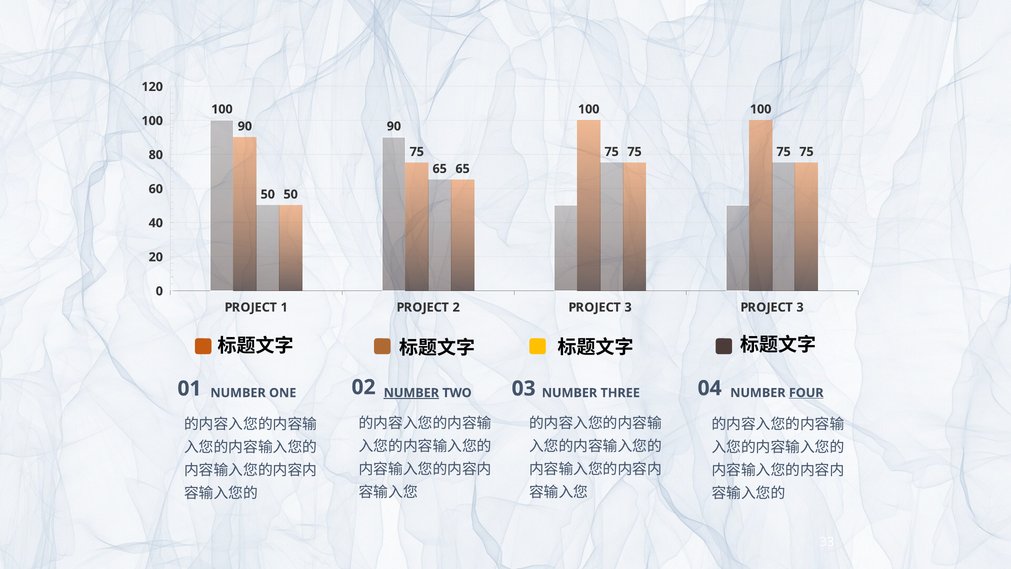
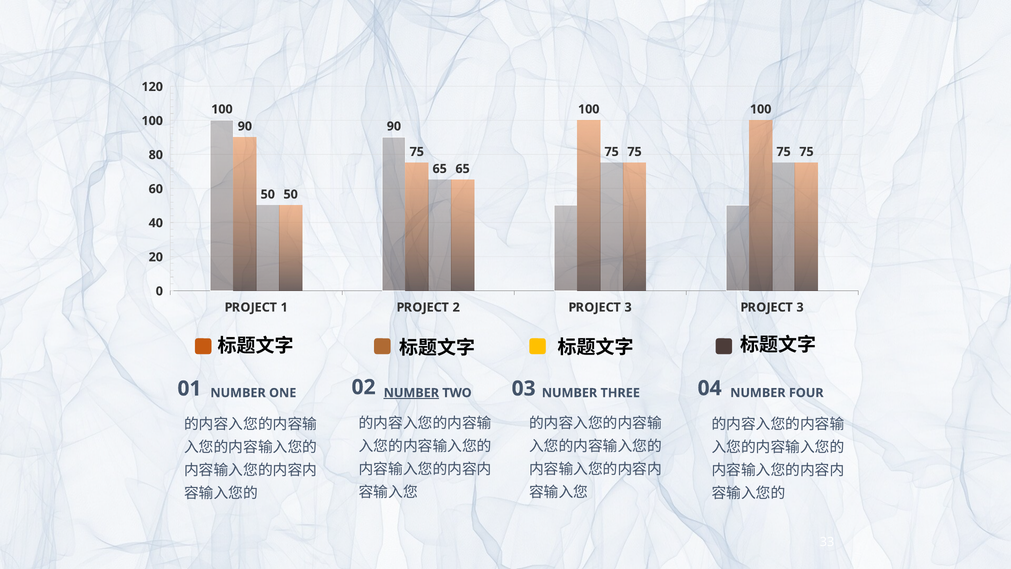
FOUR underline: present -> none (806, 393)
